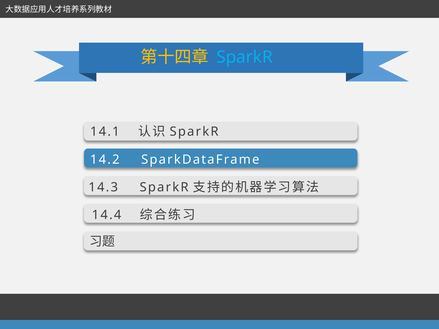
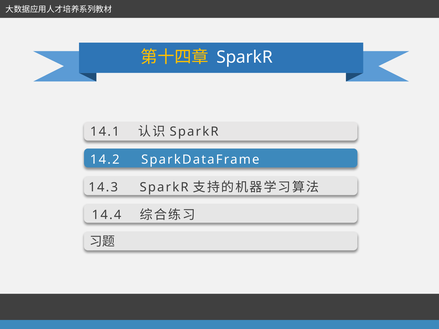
SparkR colour: light blue -> white (245, 57)
